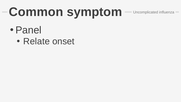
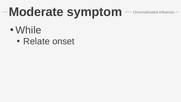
Common: Common -> Moderate (36, 12)
Panel: Panel -> While (28, 30)
